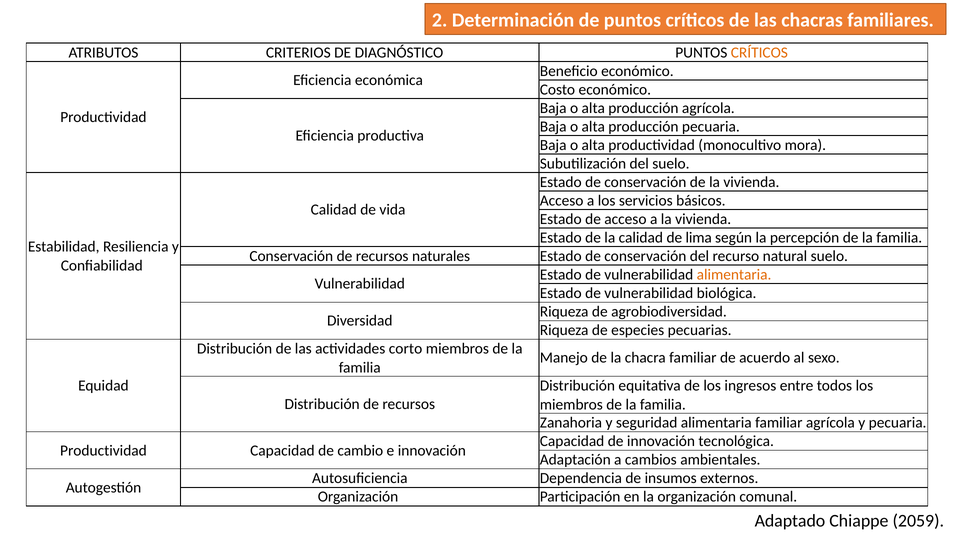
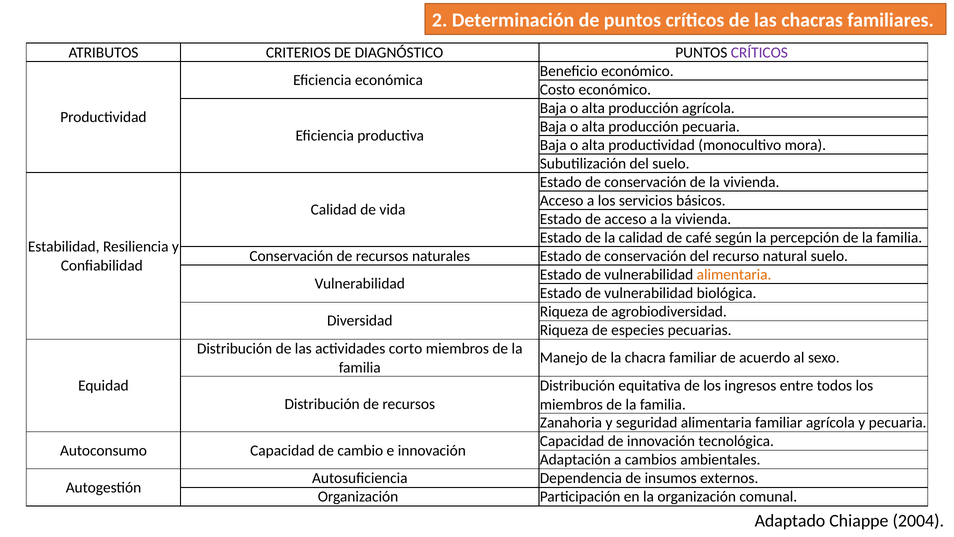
CRÍTICOS colour: orange -> purple (759, 52)
lima: lima -> café (699, 238)
Productividad: Productividad -> Autoconsumo (103, 450)
2059: 2059 -> 2004 (918, 520)
